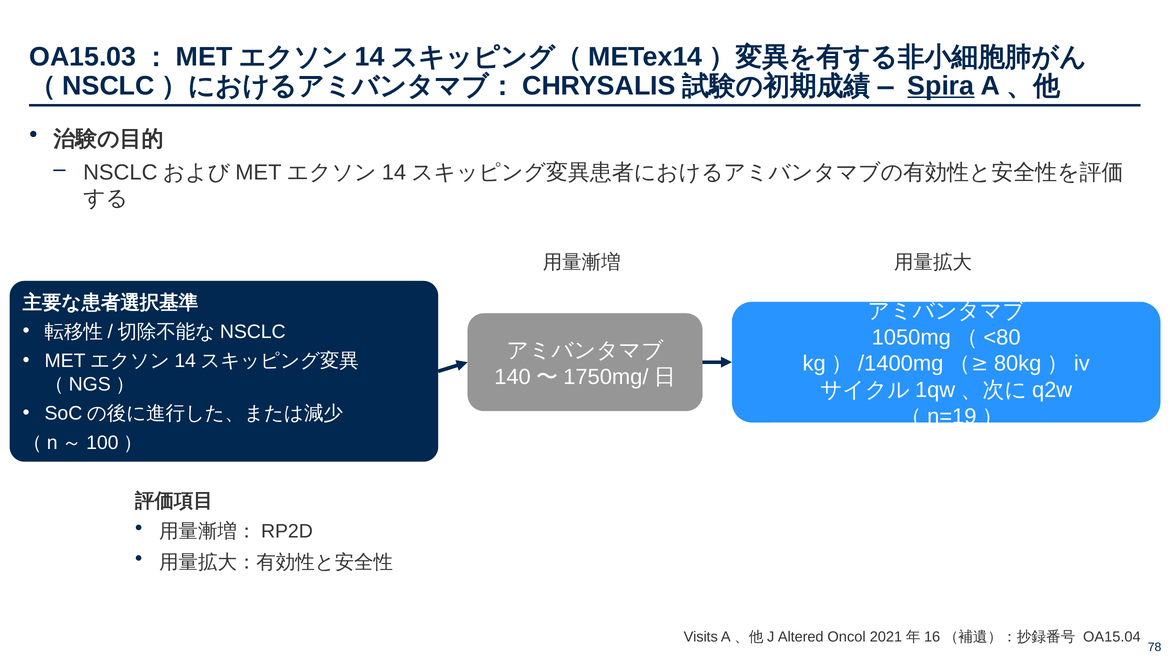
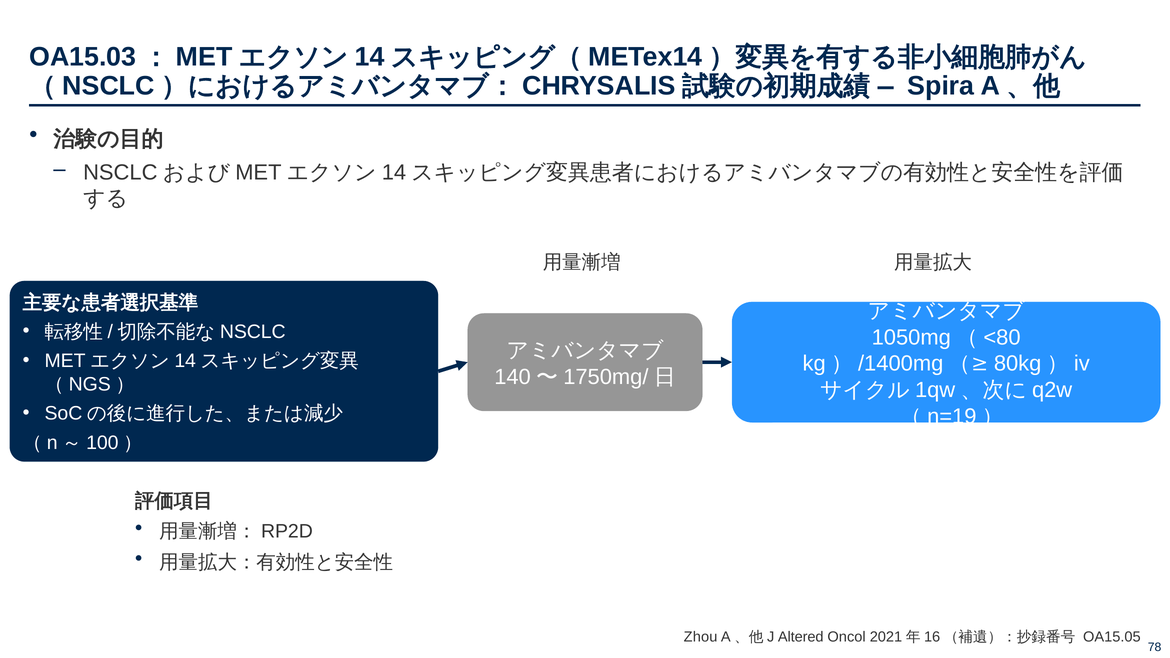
Spira underline: present -> none (941, 86)
Visits: Visits -> Zhou (701, 637)
OA15.04: OA15.04 -> OA15.05 (1112, 637)
